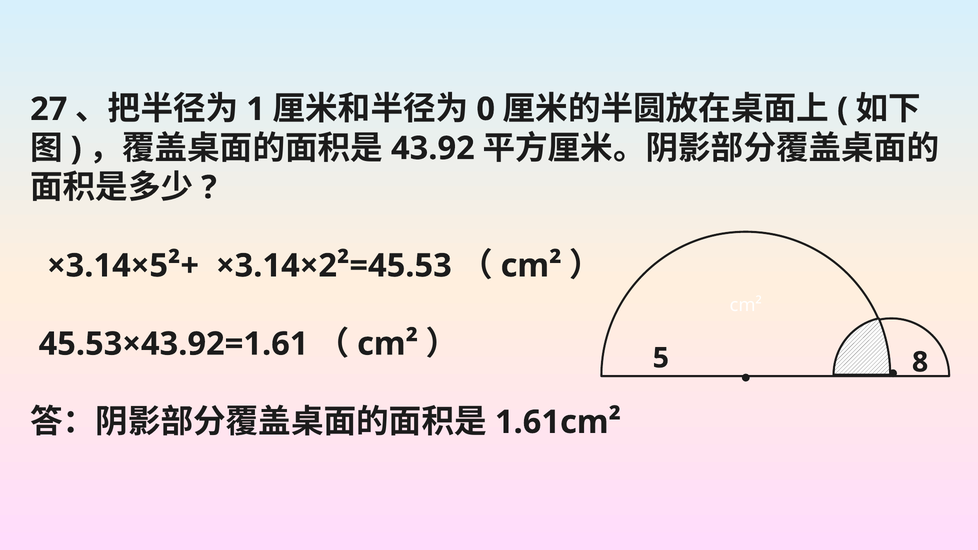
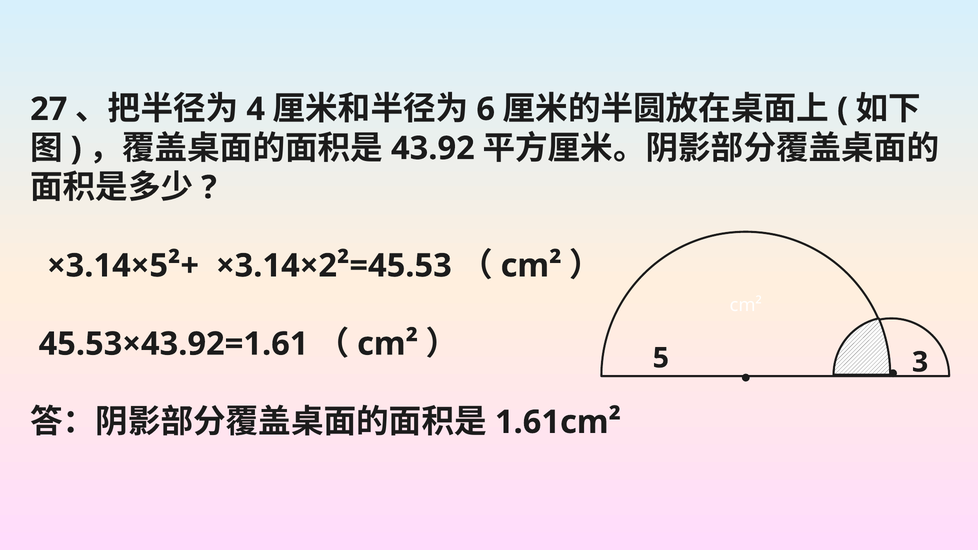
1: 1 -> 4 (256, 109)
0: 0 -> 6 (486, 109)
8: 8 -> 3 (920, 362)
